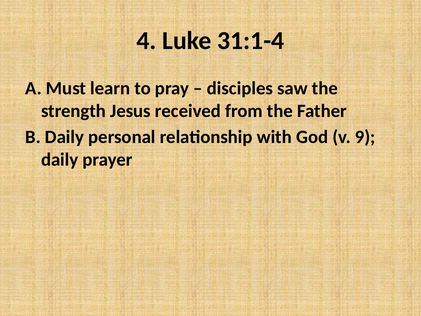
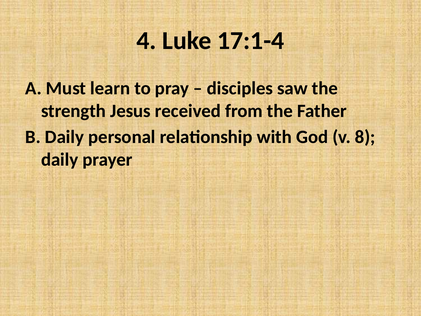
31:1-4: 31:1-4 -> 17:1-4 (251, 41)
9: 9 -> 8 (365, 137)
